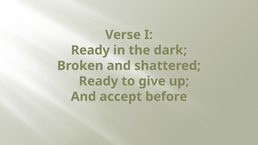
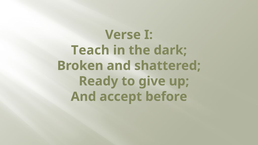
Ready: Ready -> Teach (90, 50)
